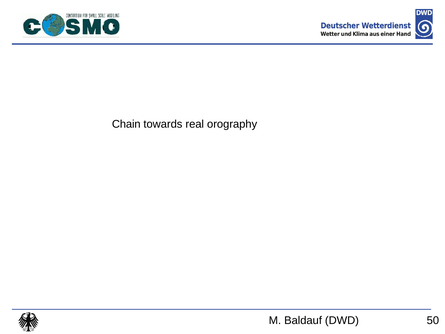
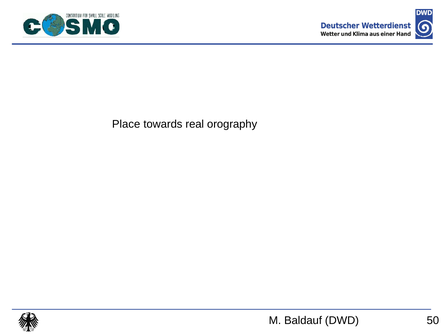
Chain: Chain -> Place (126, 124)
